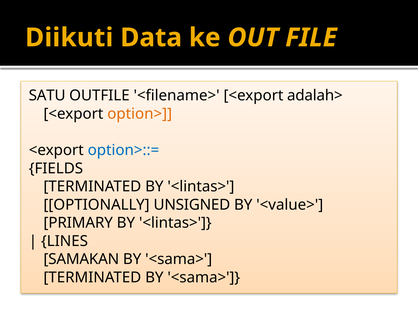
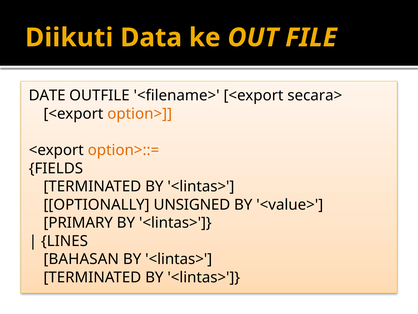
SATU: SATU -> DATE (47, 95)
adalah>: adalah> -> secara> (315, 95)
option>::= colour: blue -> orange (123, 150)
SAMAKAN: SAMAKAN -> BAHASAN (81, 259)
<sama>: <sama> -> <lintas> (179, 259)
<sama>: <sama> -> <lintas> (204, 277)
